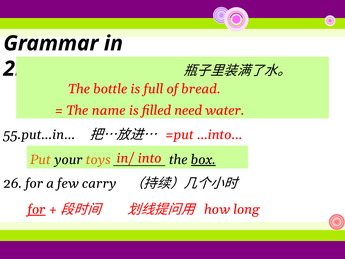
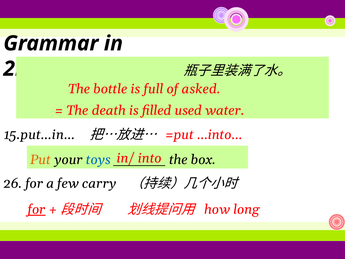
bread: bread -> asked (201, 89)
name: name -> death (109, 110)
need: need -> used (188, 110)
55.put…in…: 55.put…in… -> 15.put…in… (39, 135)
toys colour: orange -> blue (98, 160)
box underline: present -> none (203, 160)
